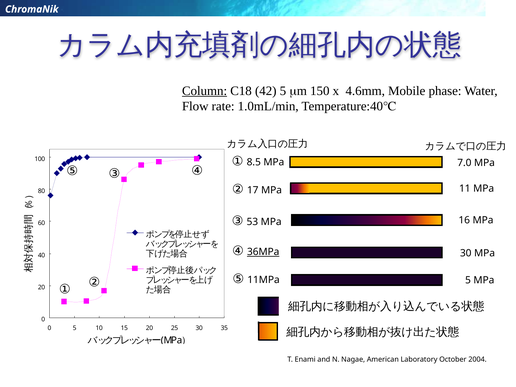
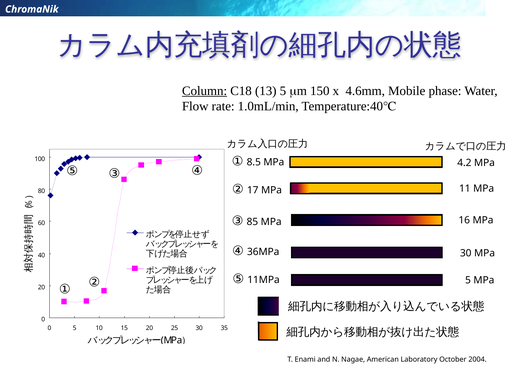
42: 42 -> 13 (266, 91)
7.0: 7.0 -> 4.2 (464, 163)
53: 53 -> 85 (252, 222)
36MPa underline: present -> none (263, 252)
